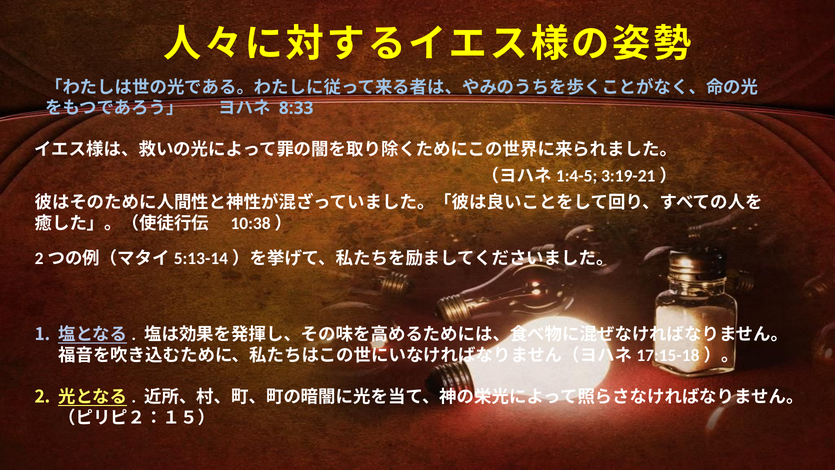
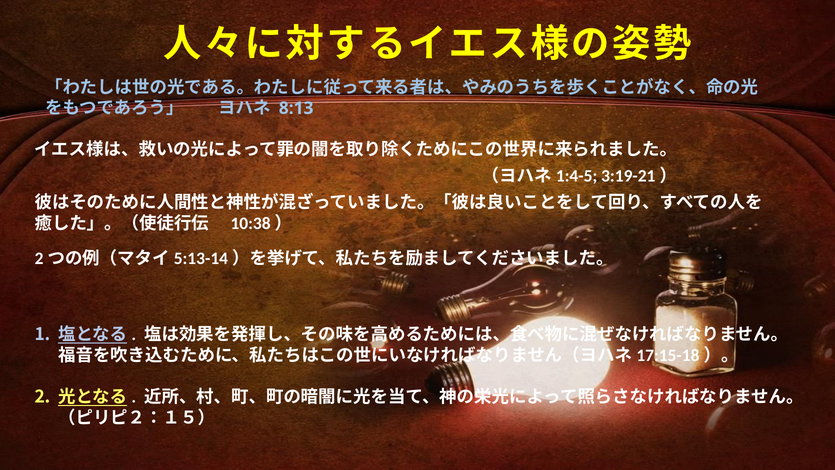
8:33: 8:33 -> 8:13 (296, 108)
